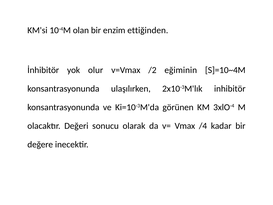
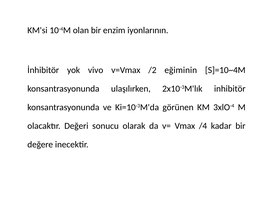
ettiğinden: ettiğinden -> iyonlarının (148, 30)
olur: olur -> vivo (96, 70)
